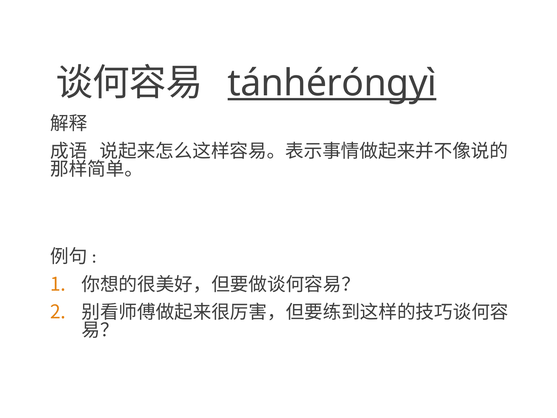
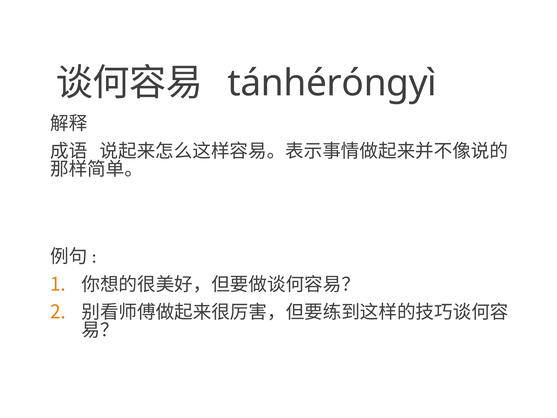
tánhéróngyì underline: present -> none (332, 83)
